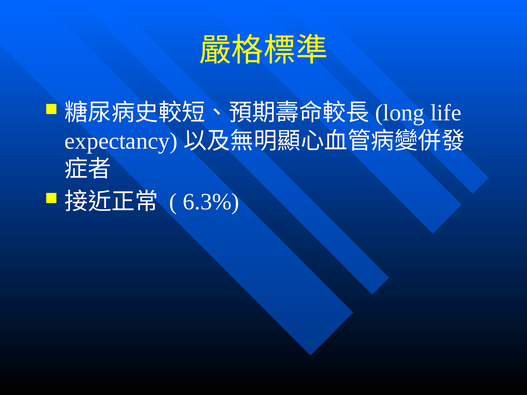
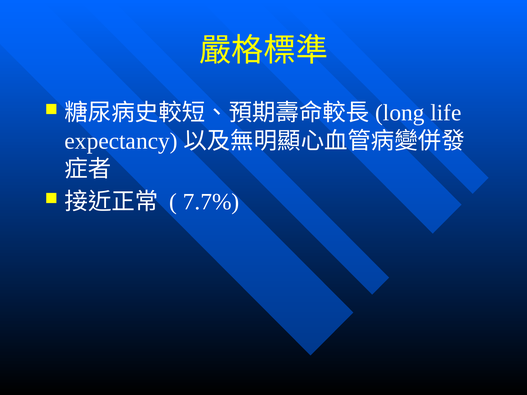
6.3%: 6.3% -> 7.7% (211, 202)
